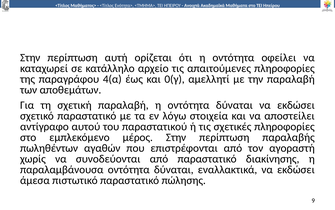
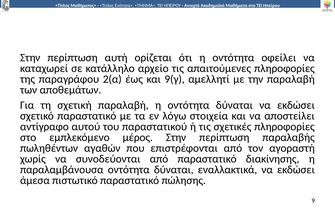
4(α: 4(α -> 2(α (112, 79)
0(γ: 0(γ -> 9(γ (175, 79)
